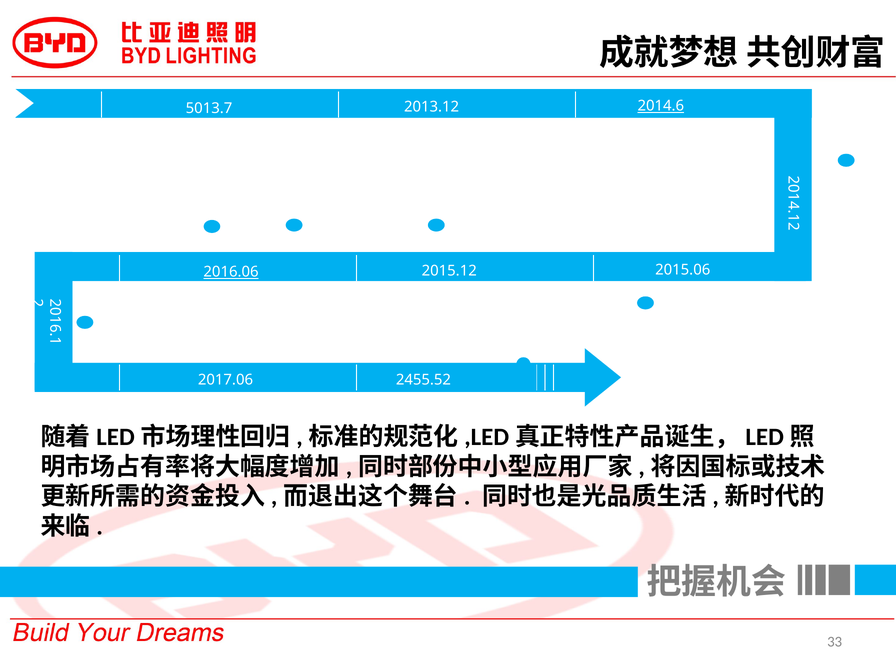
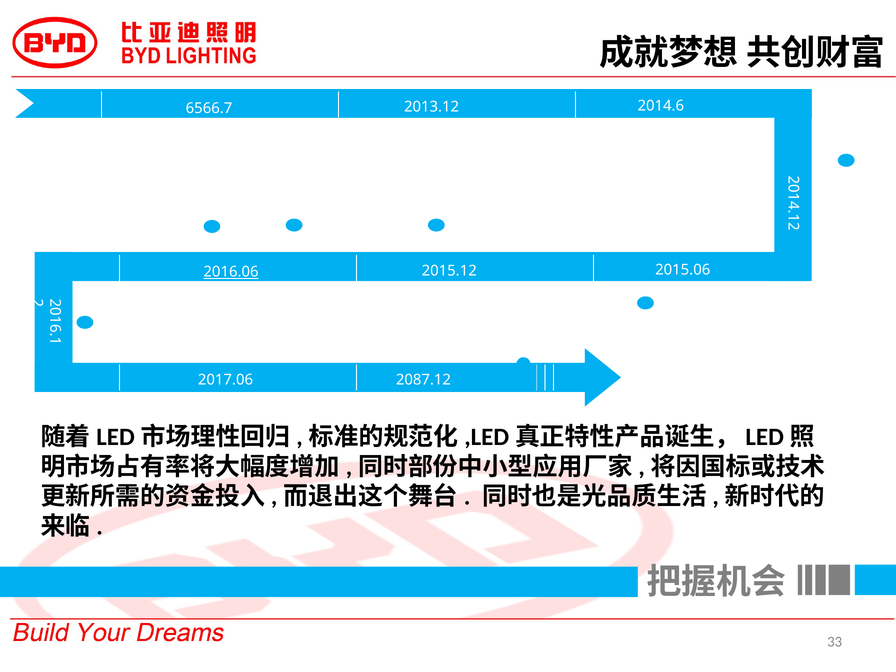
5013.7: 5013.7 -> 6566.7 (209, 108)
2014.6 underline: present -> none (661, 106)
2455.52: 2455.52 -> 2087.12 (423, 380)
